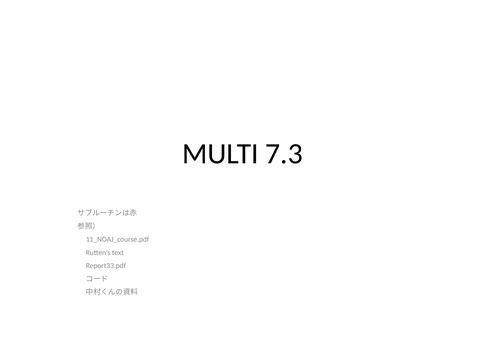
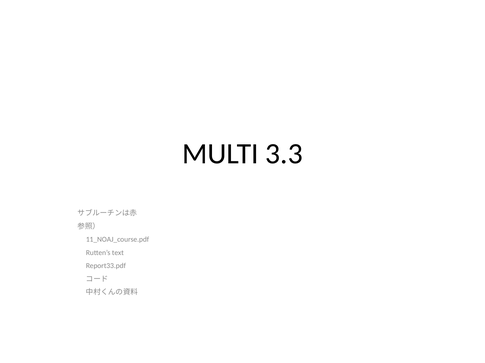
7.3: 7.3 -> 3.3 (284, 154)
